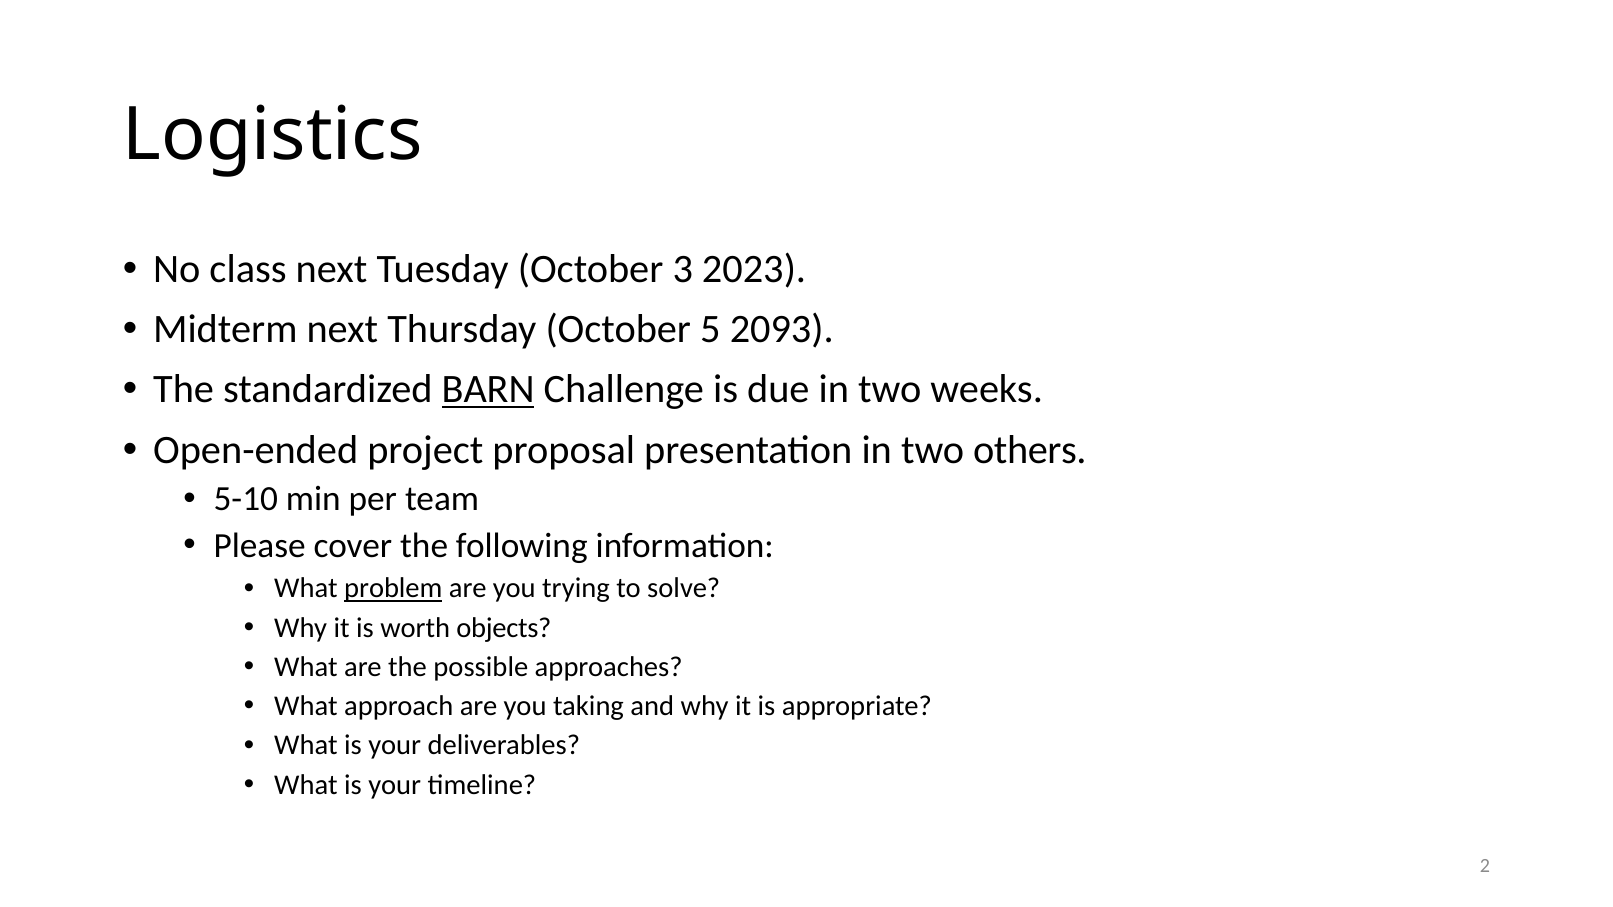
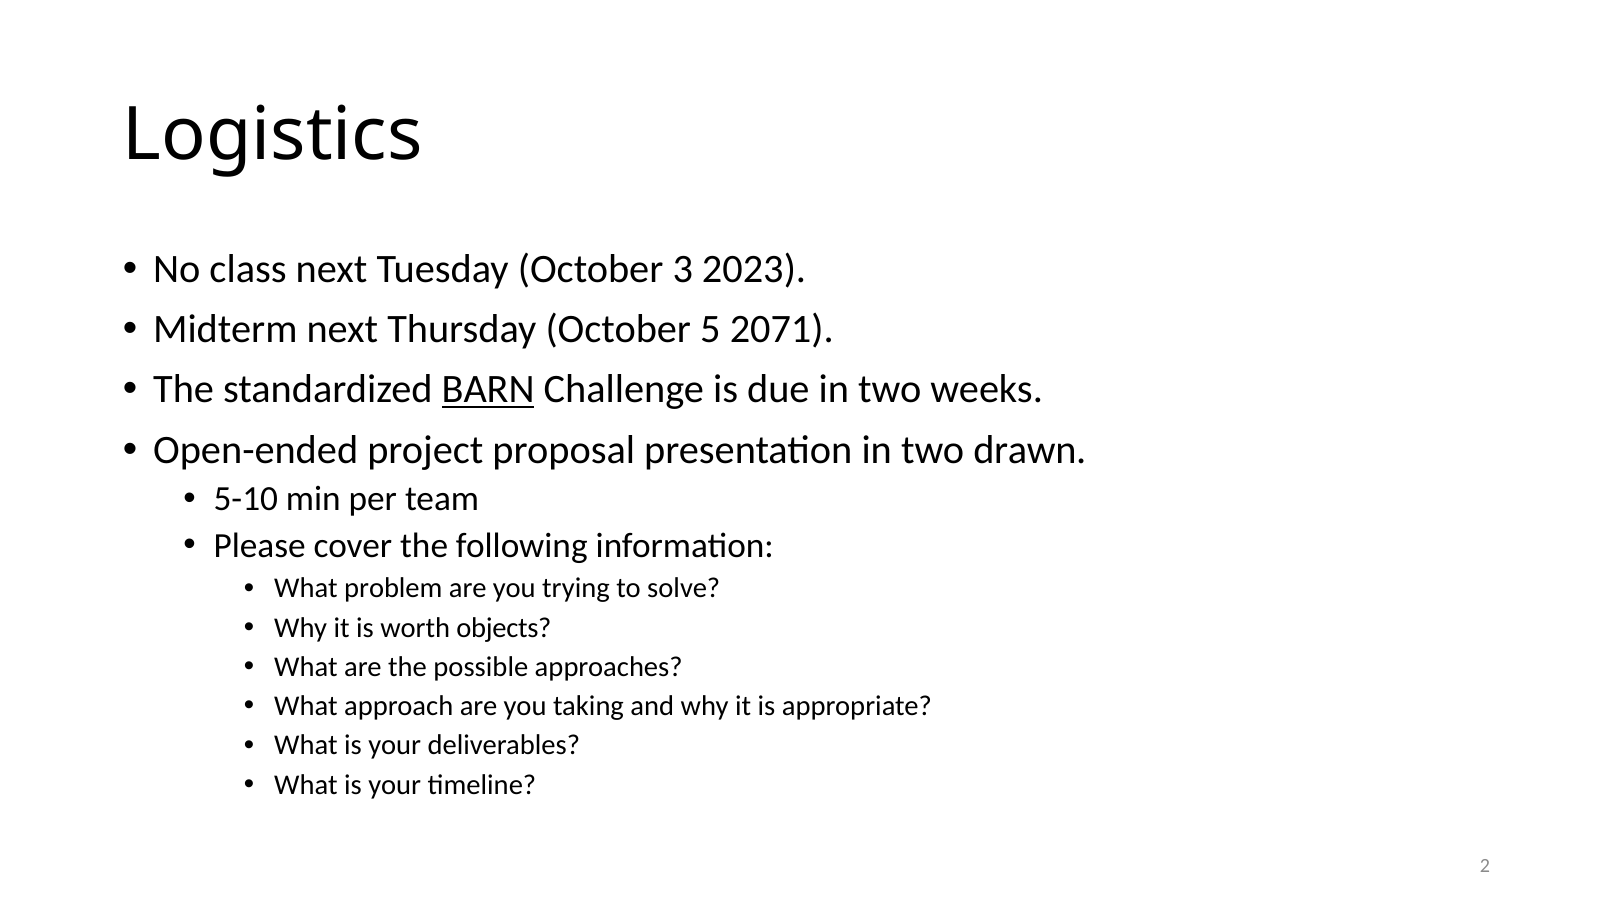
2093: 2093 -> 2071 (782, 329)
others: others -> drawn (1030, 450)
problem underline: present -> none (393, 589)
